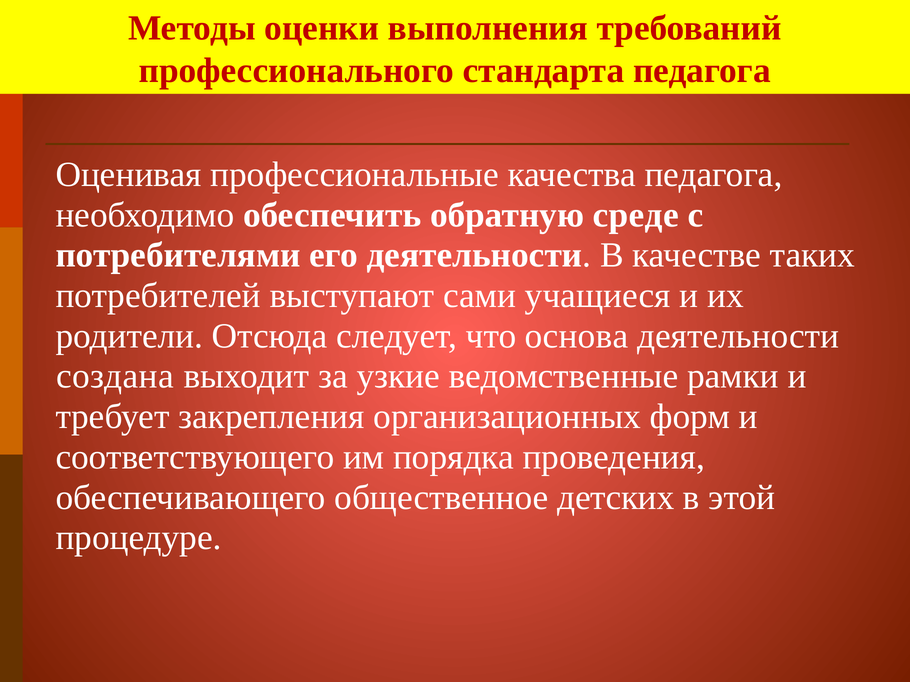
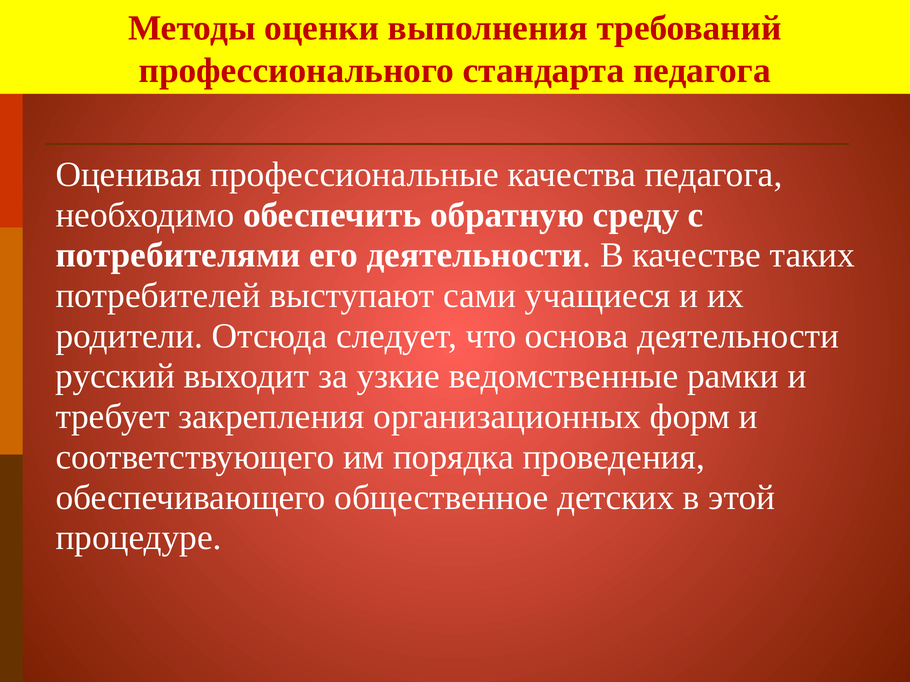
среде: среде -> среду (636, 215)
создана: создана -> русский (115, 377)
